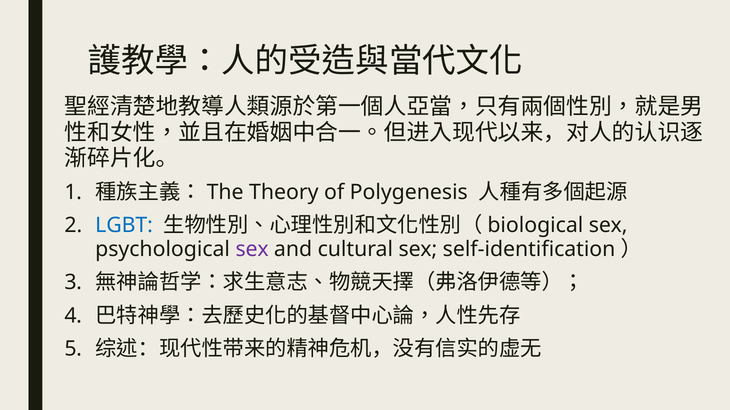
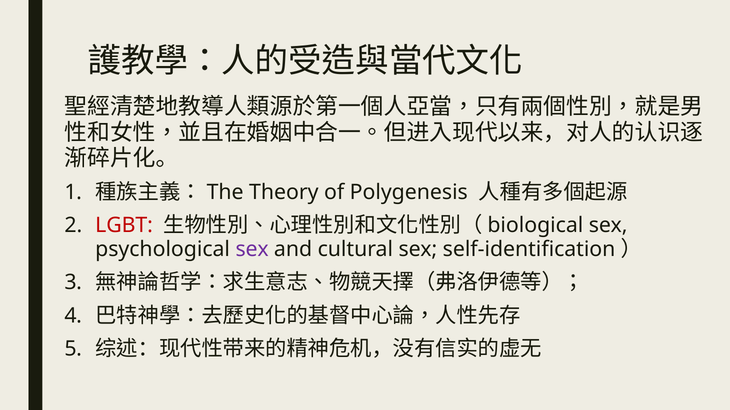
LGBT colour: blue -> red (124, 226)
